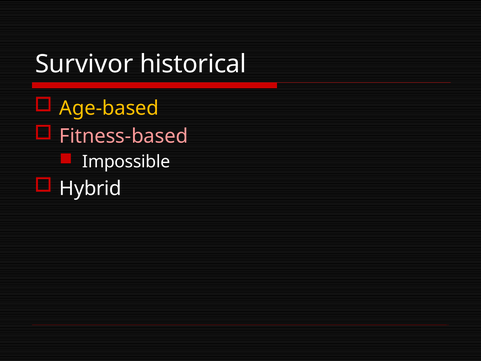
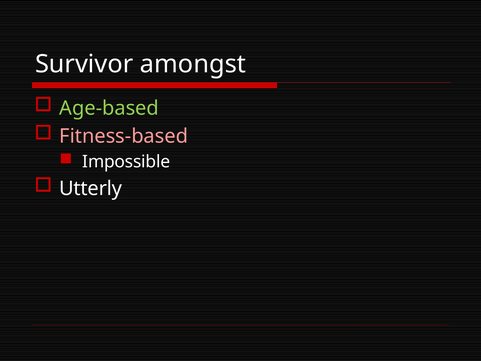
historical: historical -> amongst (193, 64)
Age-based colour: yellow -> light green (109, 108)
Hybrid: Hybrid -> Utterly (90, 188)
